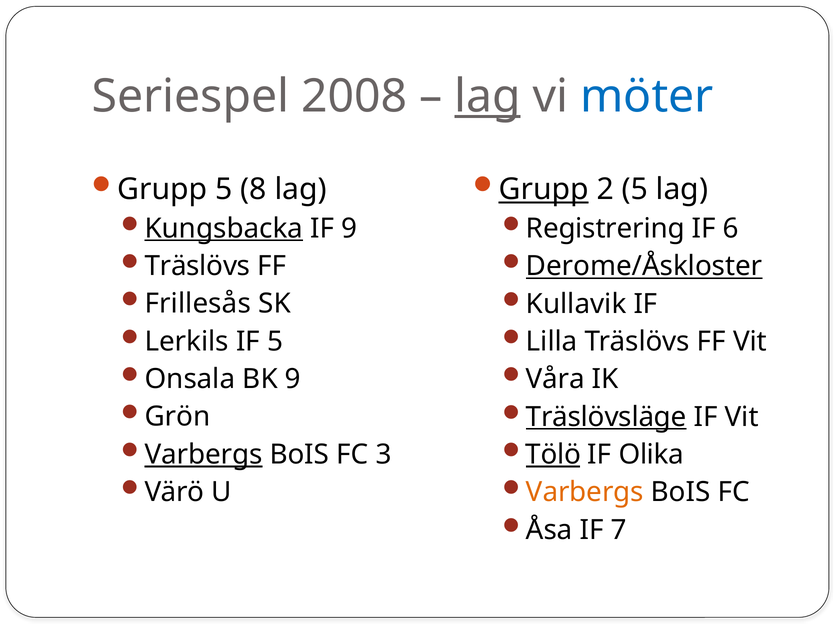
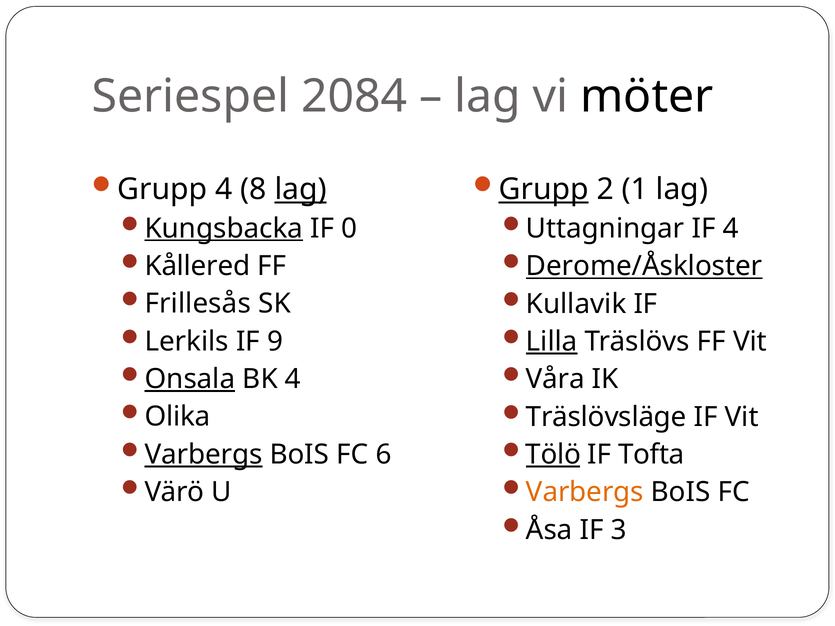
2008: 2008 -> 2084 (354, 96)
lag underline: present -> none (488, 96)
möter colour: blue -> black (647, 96)
Grupp 5: 5 -> 4 (224, 189)
lag underline: none -> present (301, 189)
2 5: 5 -> 1 (635, 190)
IF 9: 9 -> 0 (349, 228)
Registrering: Registrering -> Uttagningar (605, 229)
IF 6: 6 -> 4 (731, 229)
Träslövs: Träslövs -> Kållered (197, 266)
IF 5: 5 -> 9 (275, 342)
Lilla underline: none -> present (552, 342)
Onsala underline: none -> present (190, 379)
BK 9: 9 -> 4 (293, 379)
Grön: Grön -> Olika (177, 417)
Träslövsläge underline: present -> none (606, 417)
3: 3 -> 6 (384, 455)
Olika: Olika -> Tofta (651, 455)
7: 7 -> 3 (619, 530)
